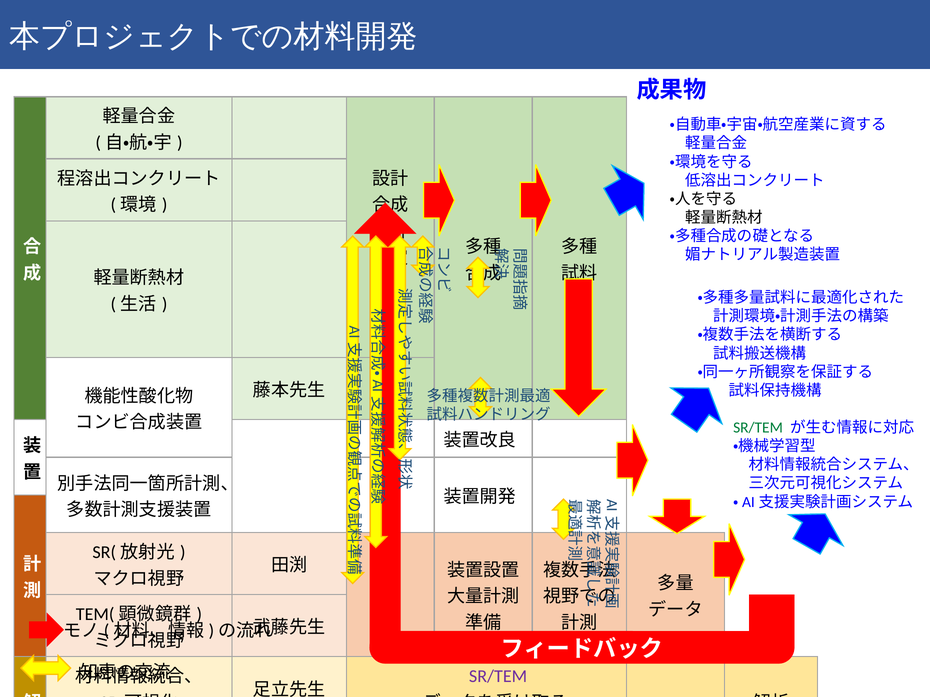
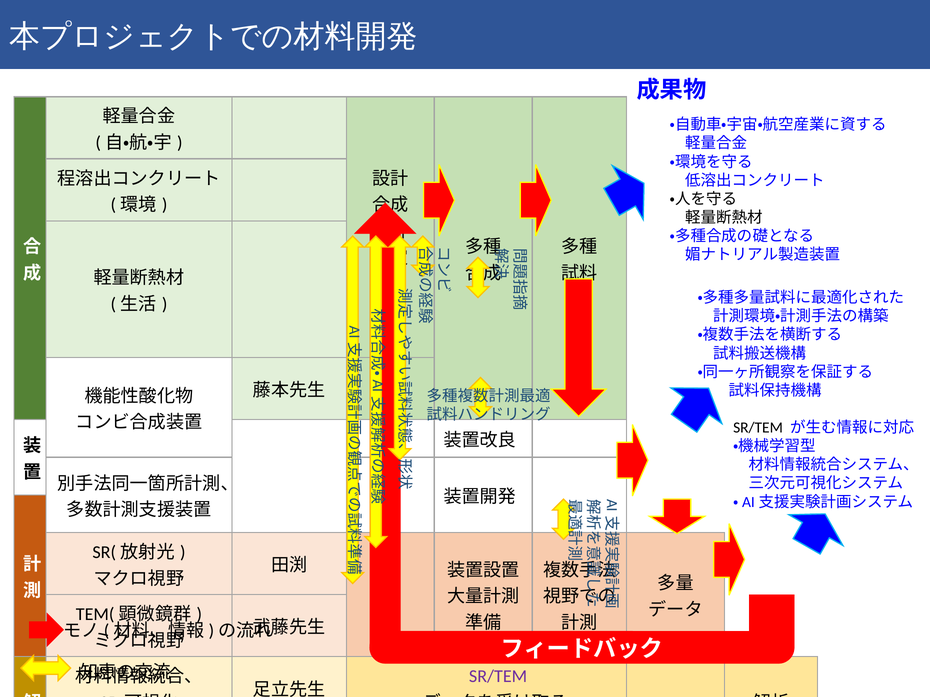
SR/TEM colour: green -> black (758, 428)
